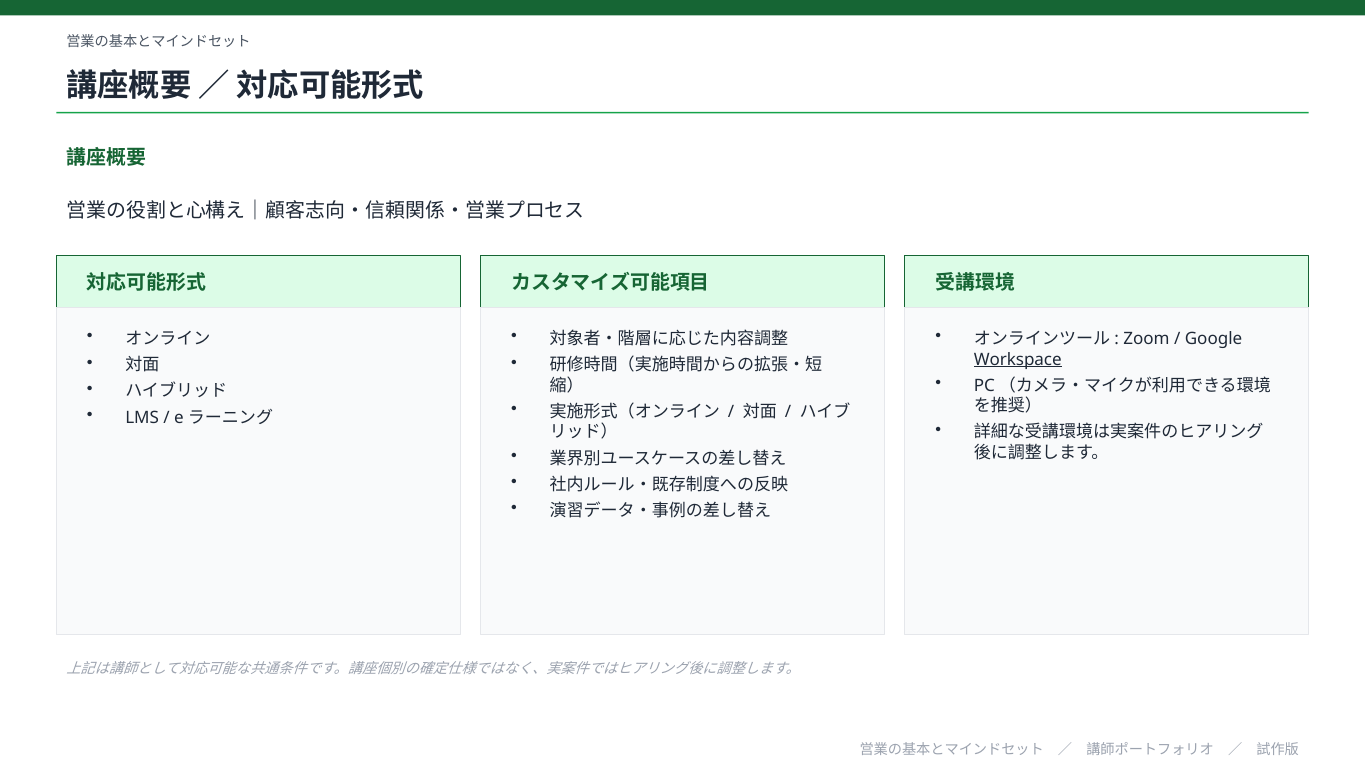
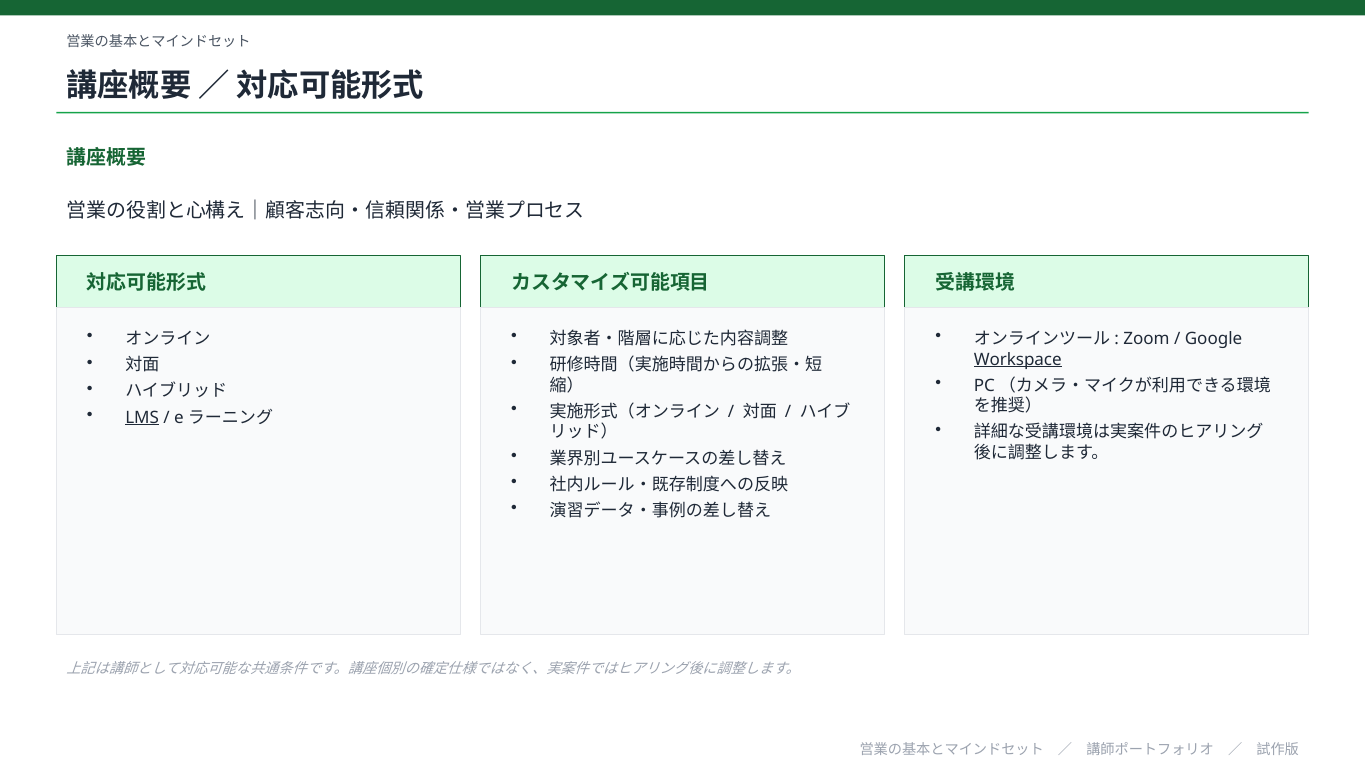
LMS underline: none -> present (142, 417)
